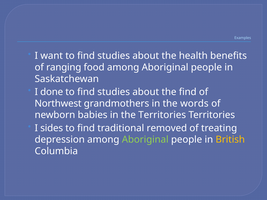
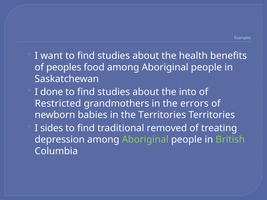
ranging: ranging -> peoples (64, 67)
the find: find -> into (188, 92)
Northwest: Northwest -> Restricted (58, 104)
words: words -> errors (194, 104)
British colour: yellow -> light green (230, 140)
